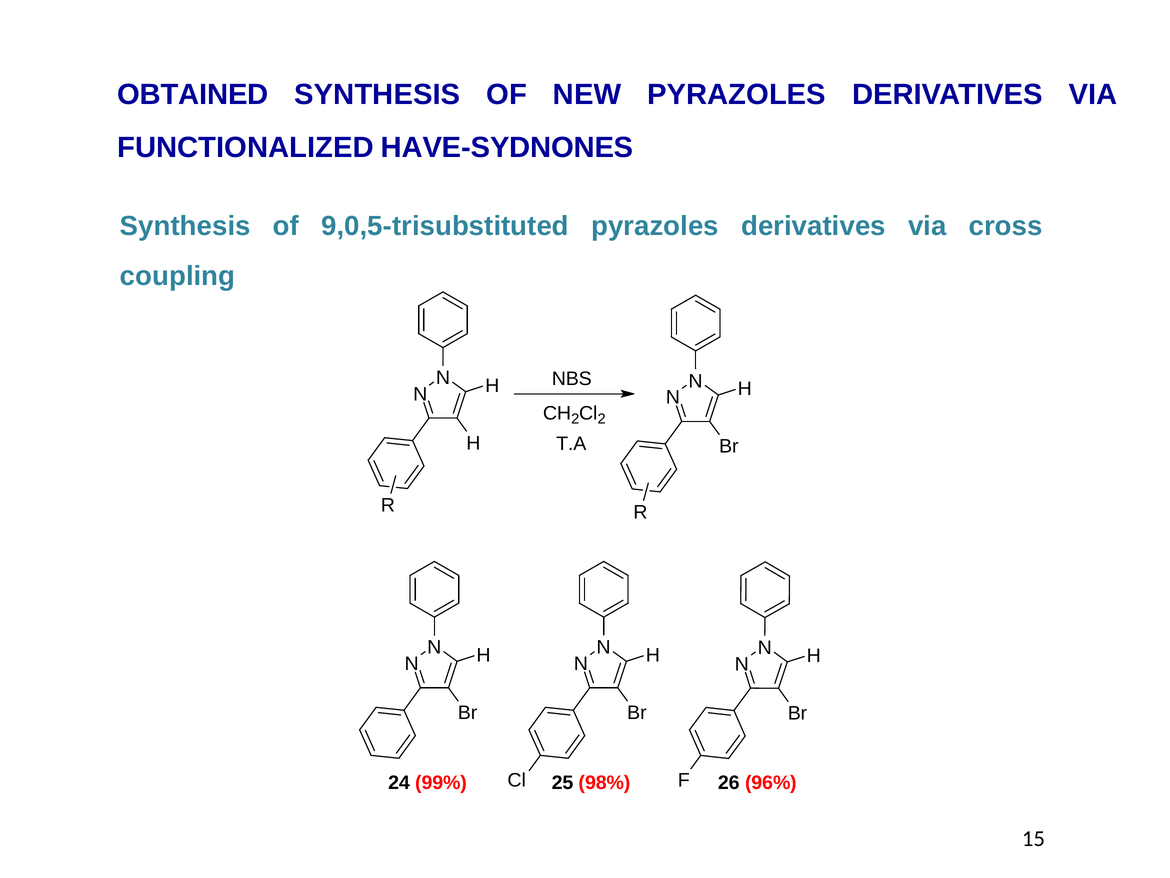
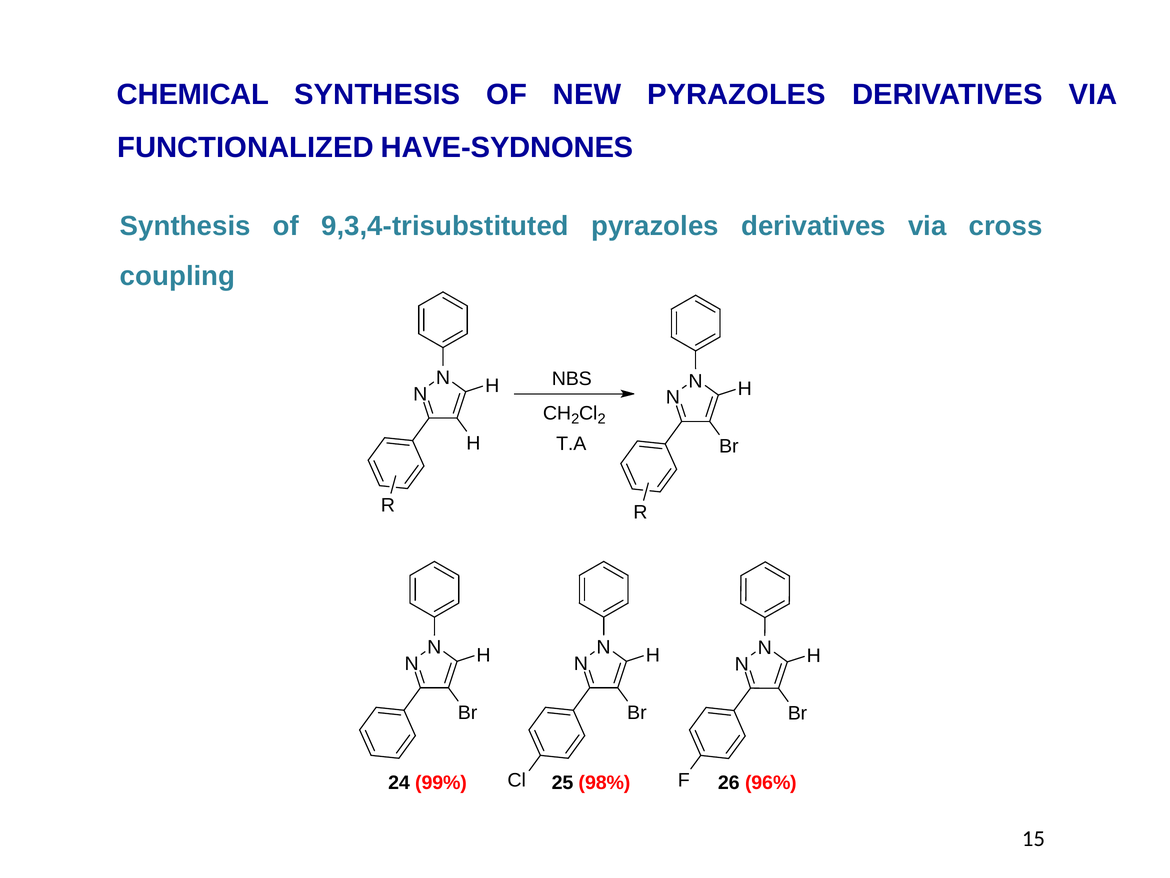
OBTAINED: OBTAINED -> CHEMICAL (193, 95)
9,0,5-trisubstituted: 9,0,5-trisubstituted -> 9,3,4-trisubstituted (445, 226)
